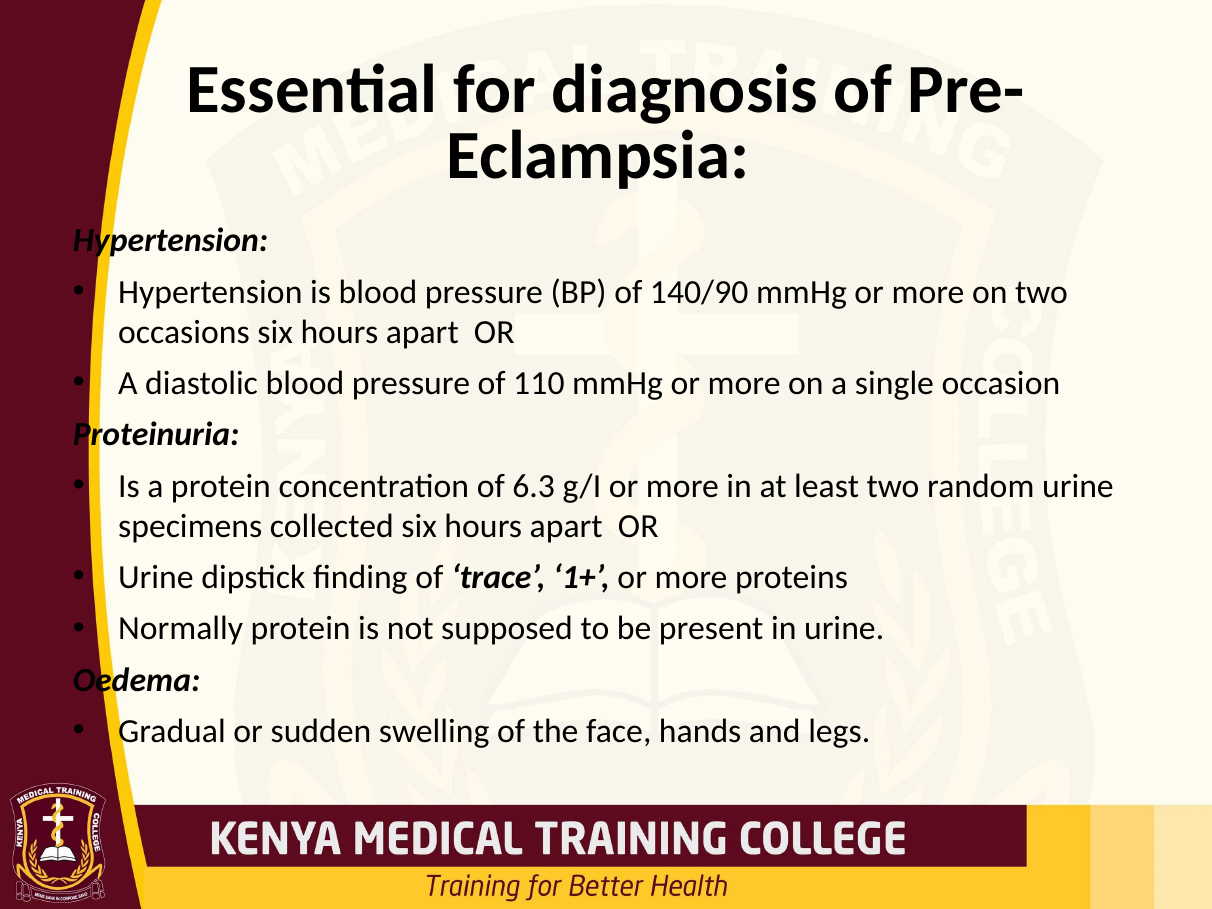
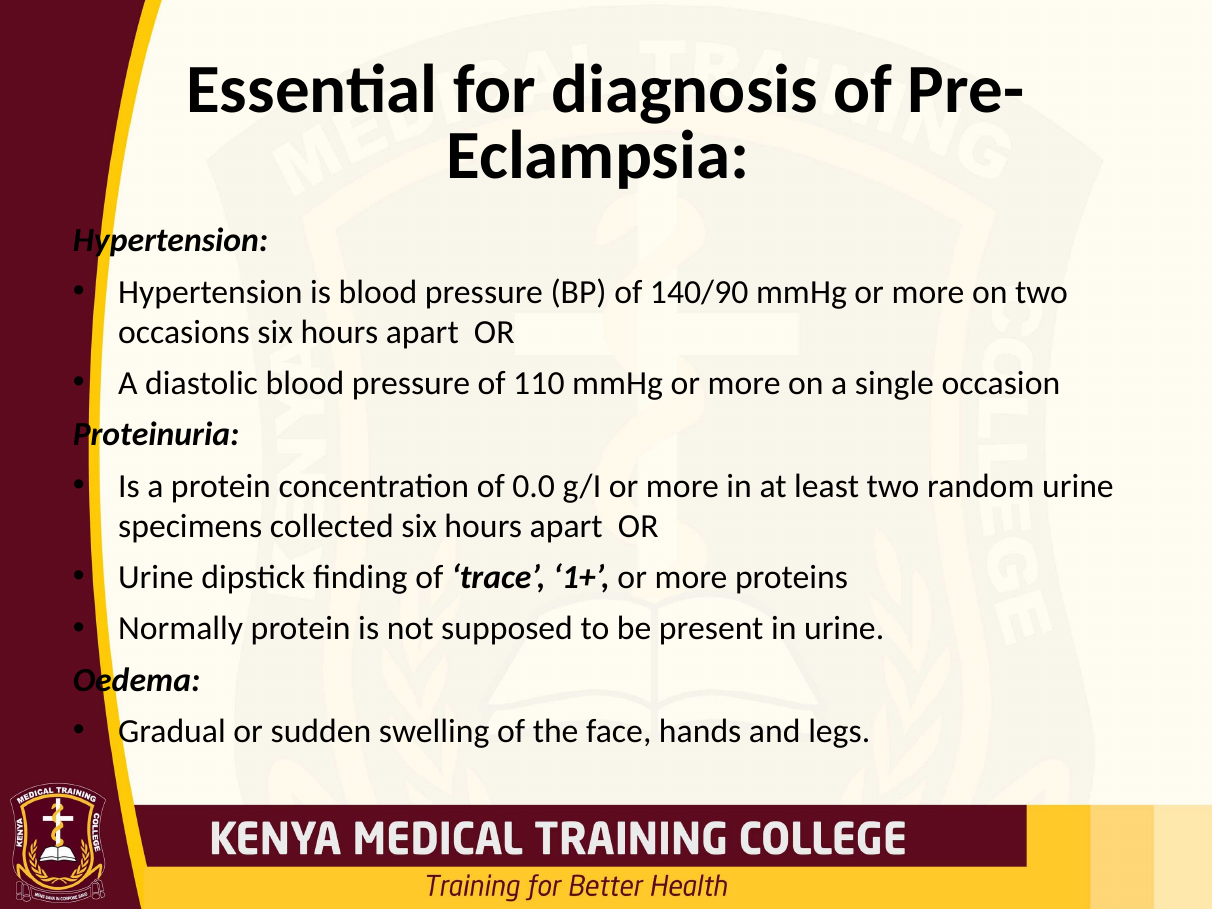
6.3: 6.3 -> 0.0 (534, 486)
